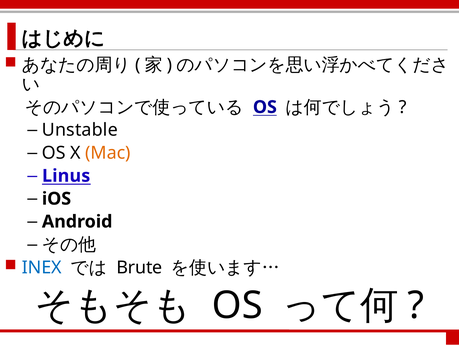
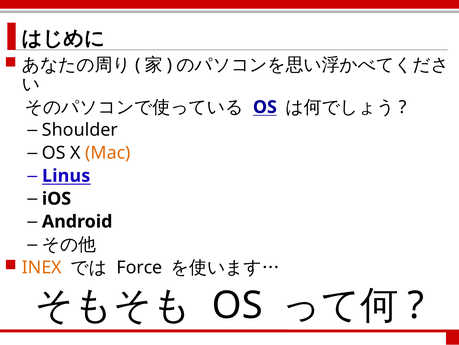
Unstable: Unstable -> Shoulder (80, 130)
INEX colour: blue -> orange (42, 267)
Brute: Brute -> Force (139, 267)
